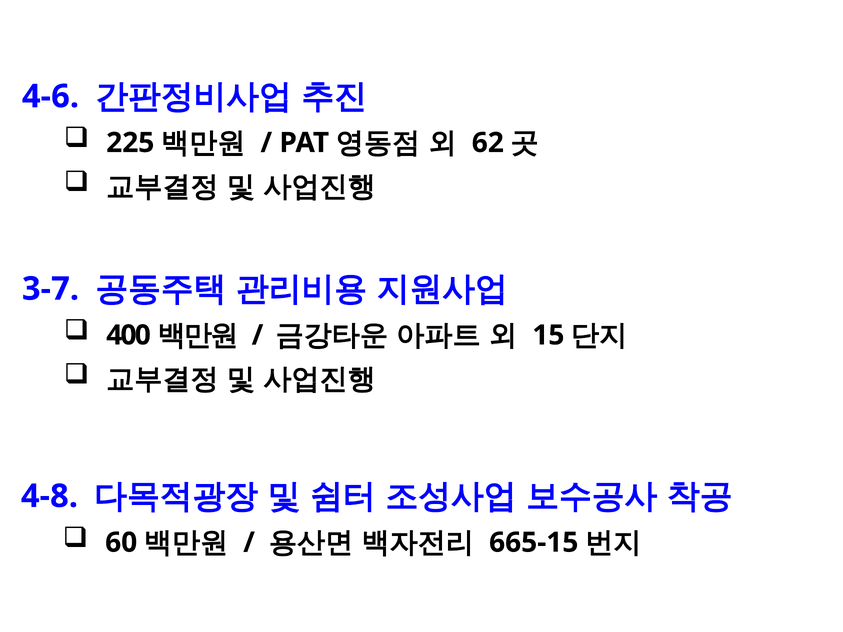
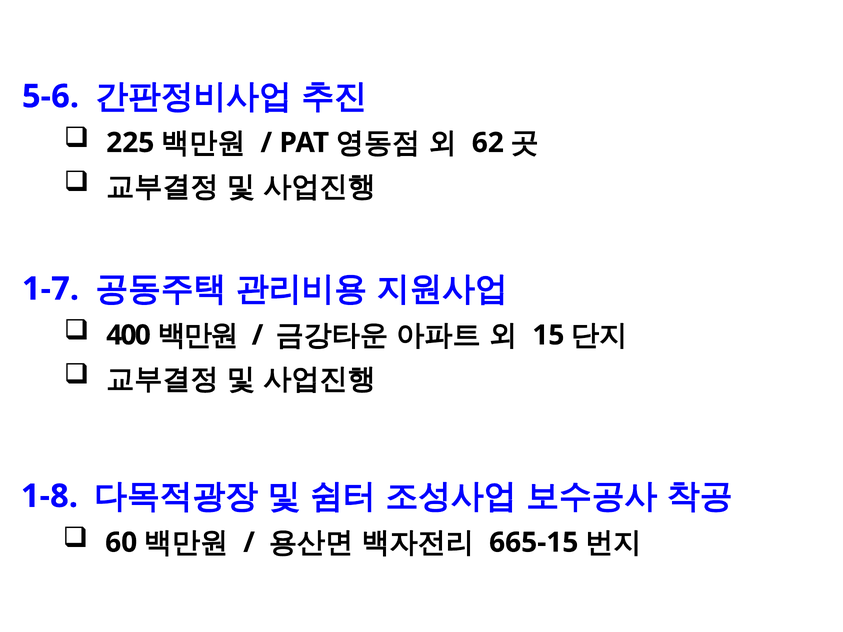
4-6: 4-6 -> 5-6 (50, 96)
3-7: 3-7 -> 1-7 (50, 289)
4-8: 4-8 -> 1-8 (49, 496)
